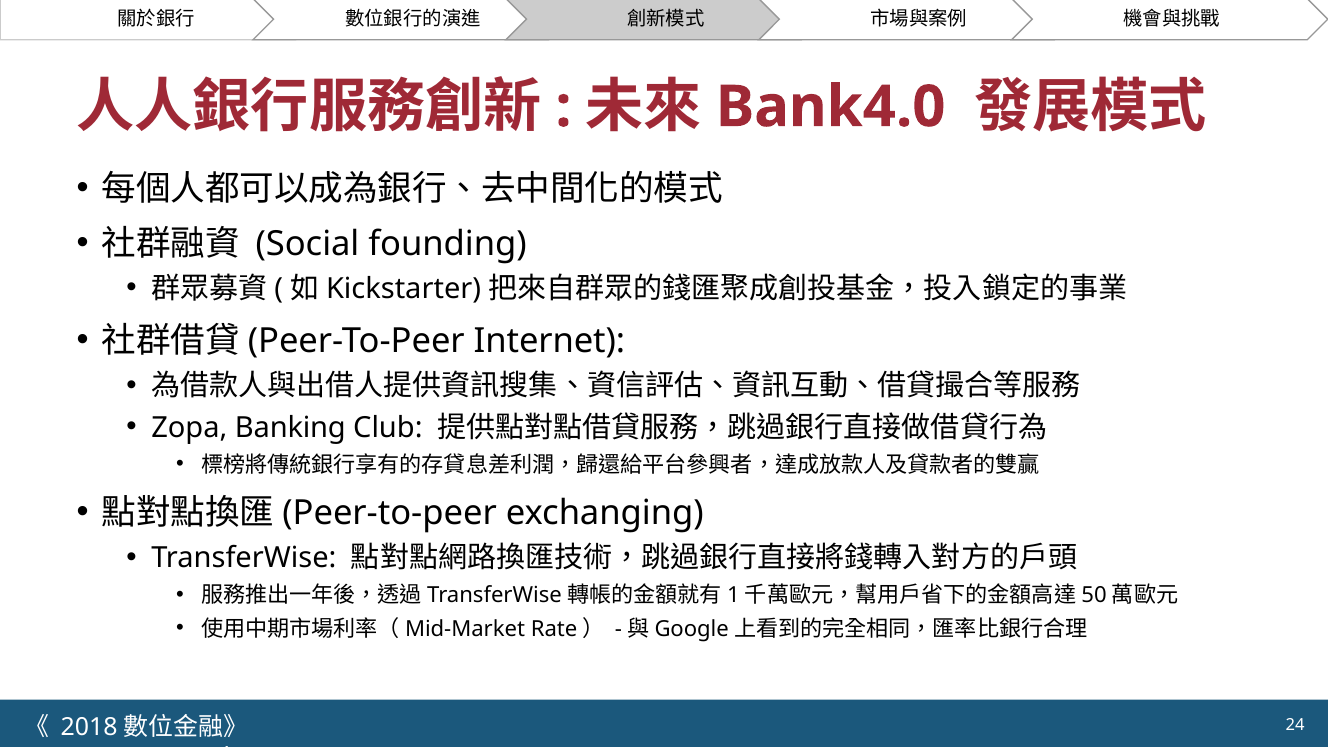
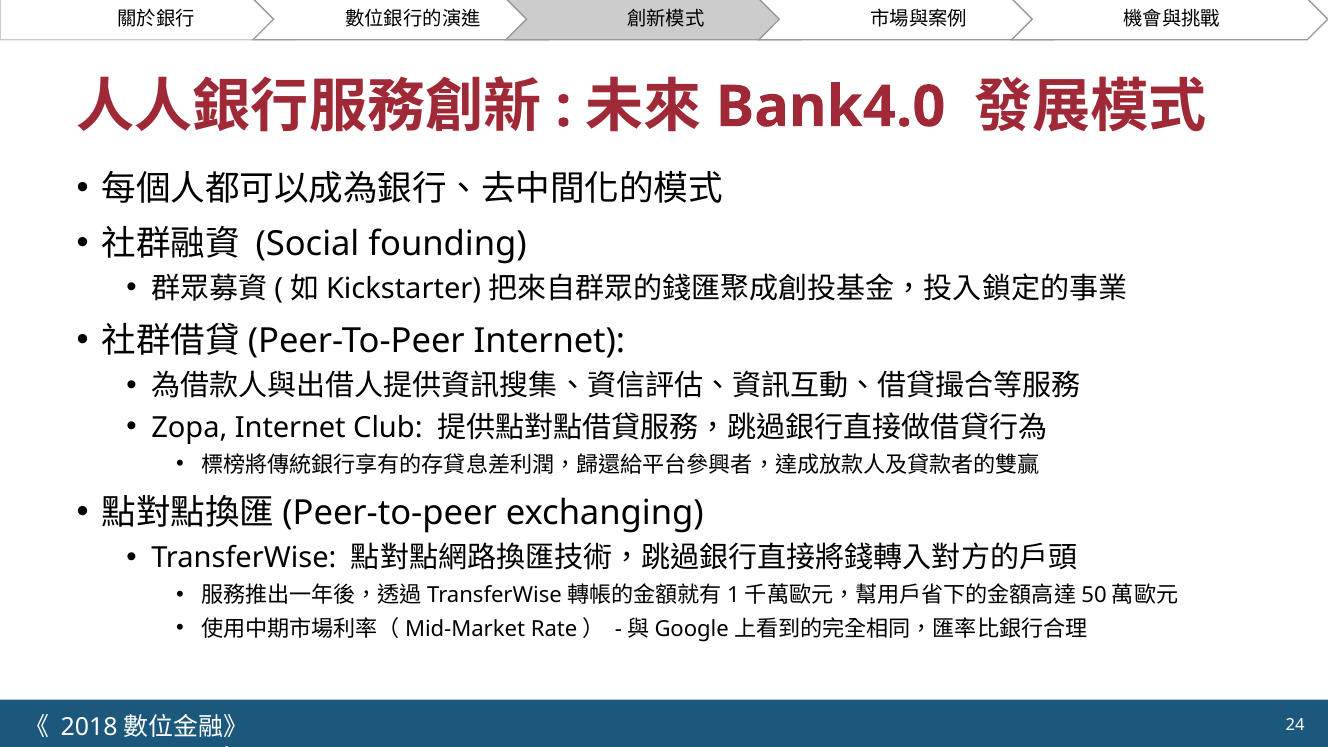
Zopa Banking: Banking -> Internet (290, 428)
